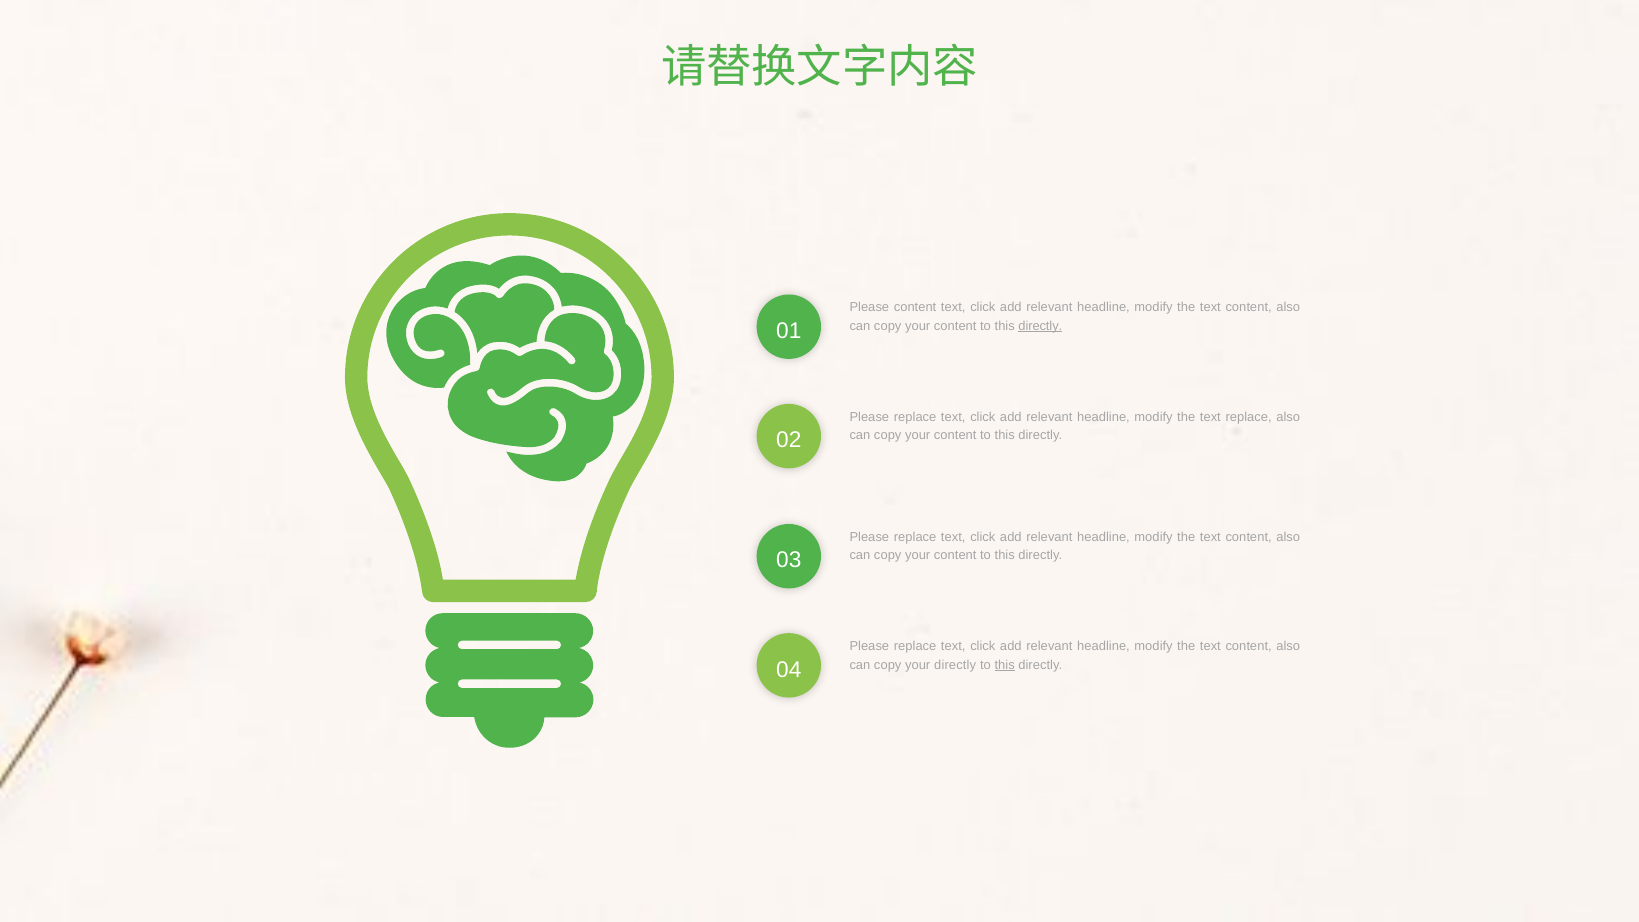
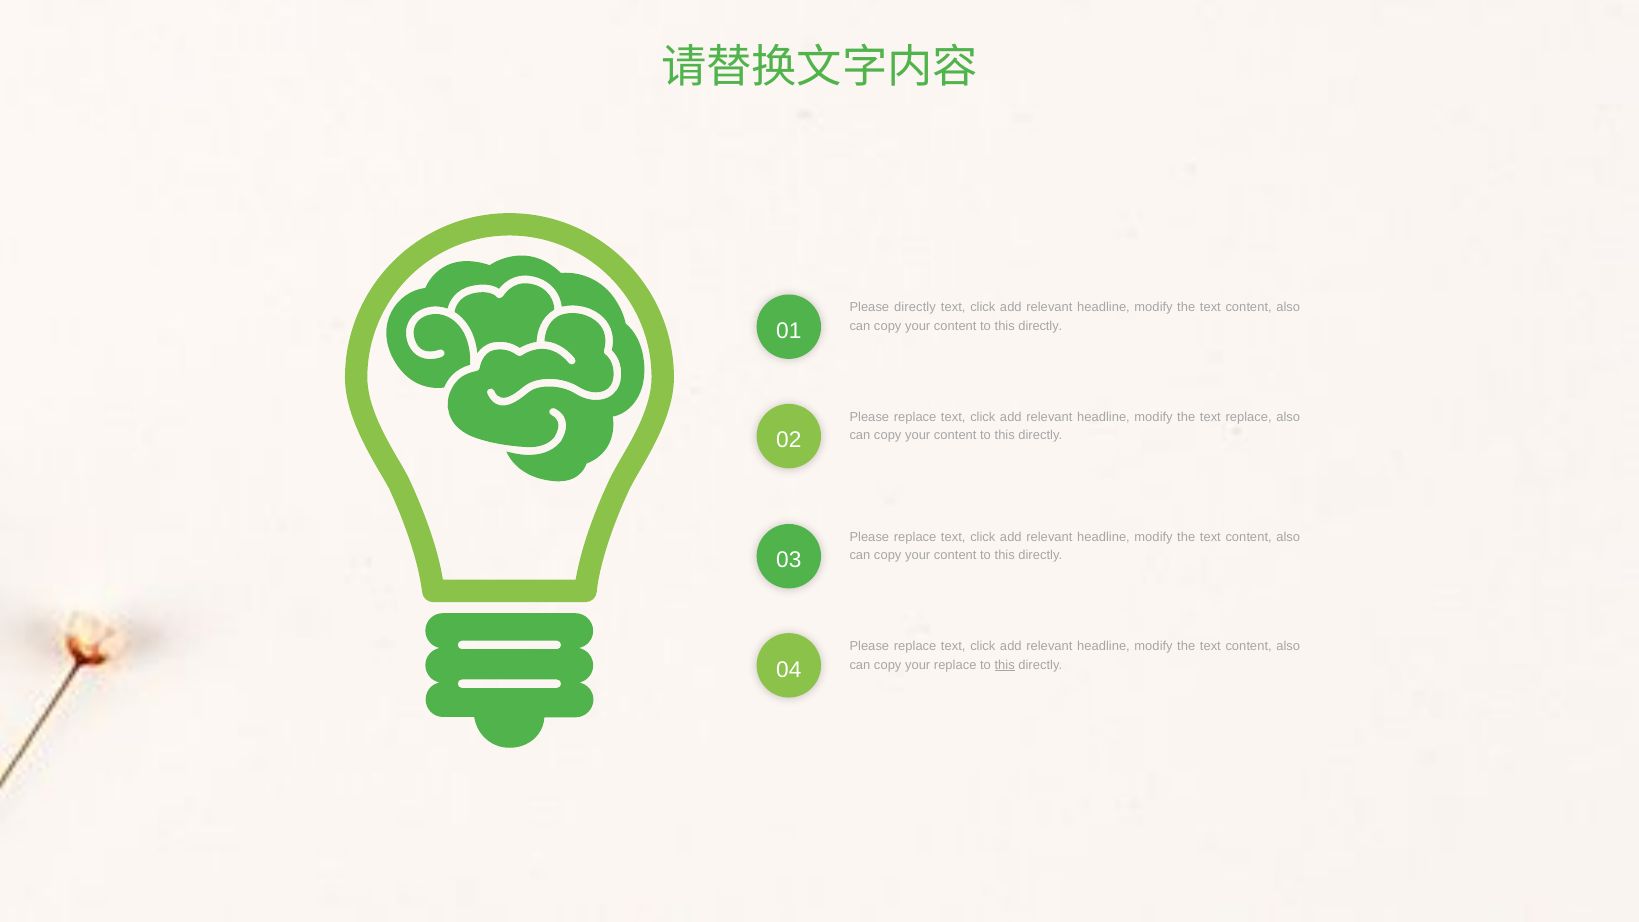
Please content: content -> directly (915, 308)
directly underline: present -> none (1040, 326)
your directly: directly -> replace (955, 665)
